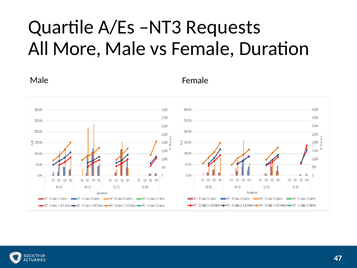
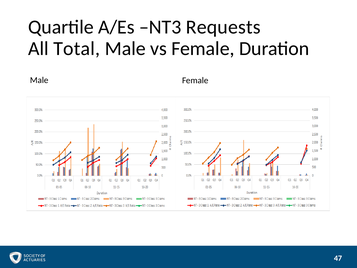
More: More -> Total (77, 49)
